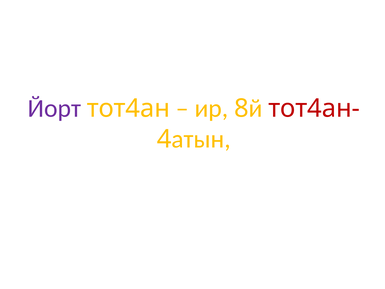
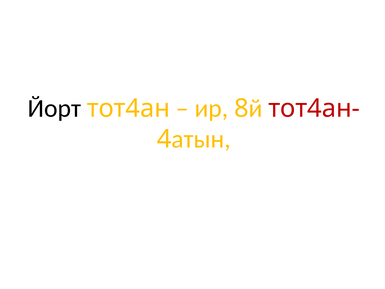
Йорт colour: purple -> black (54, 108)
